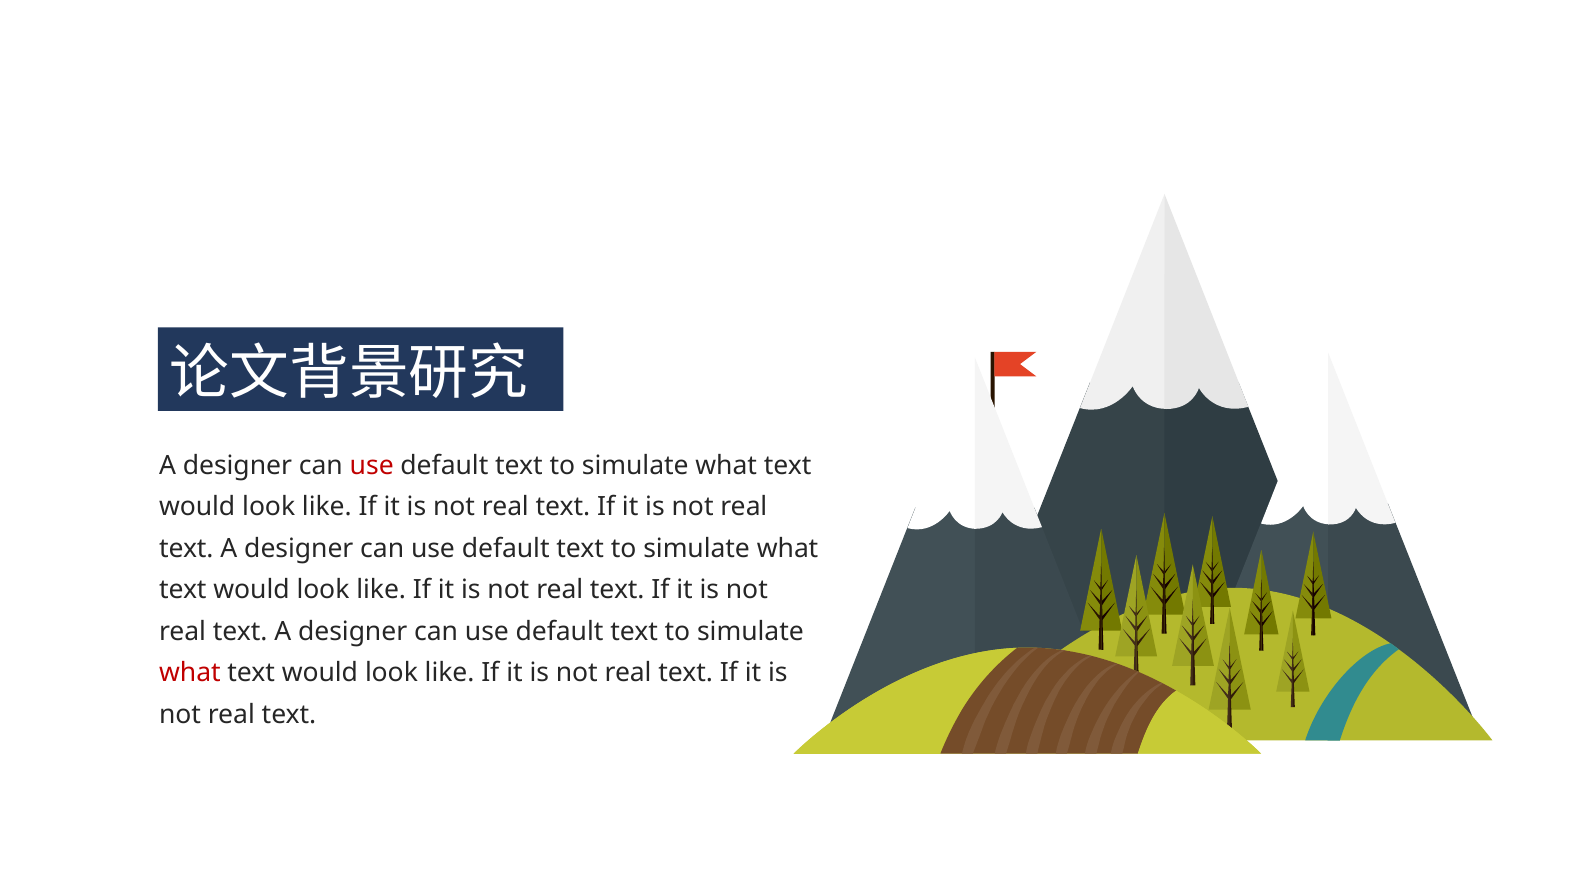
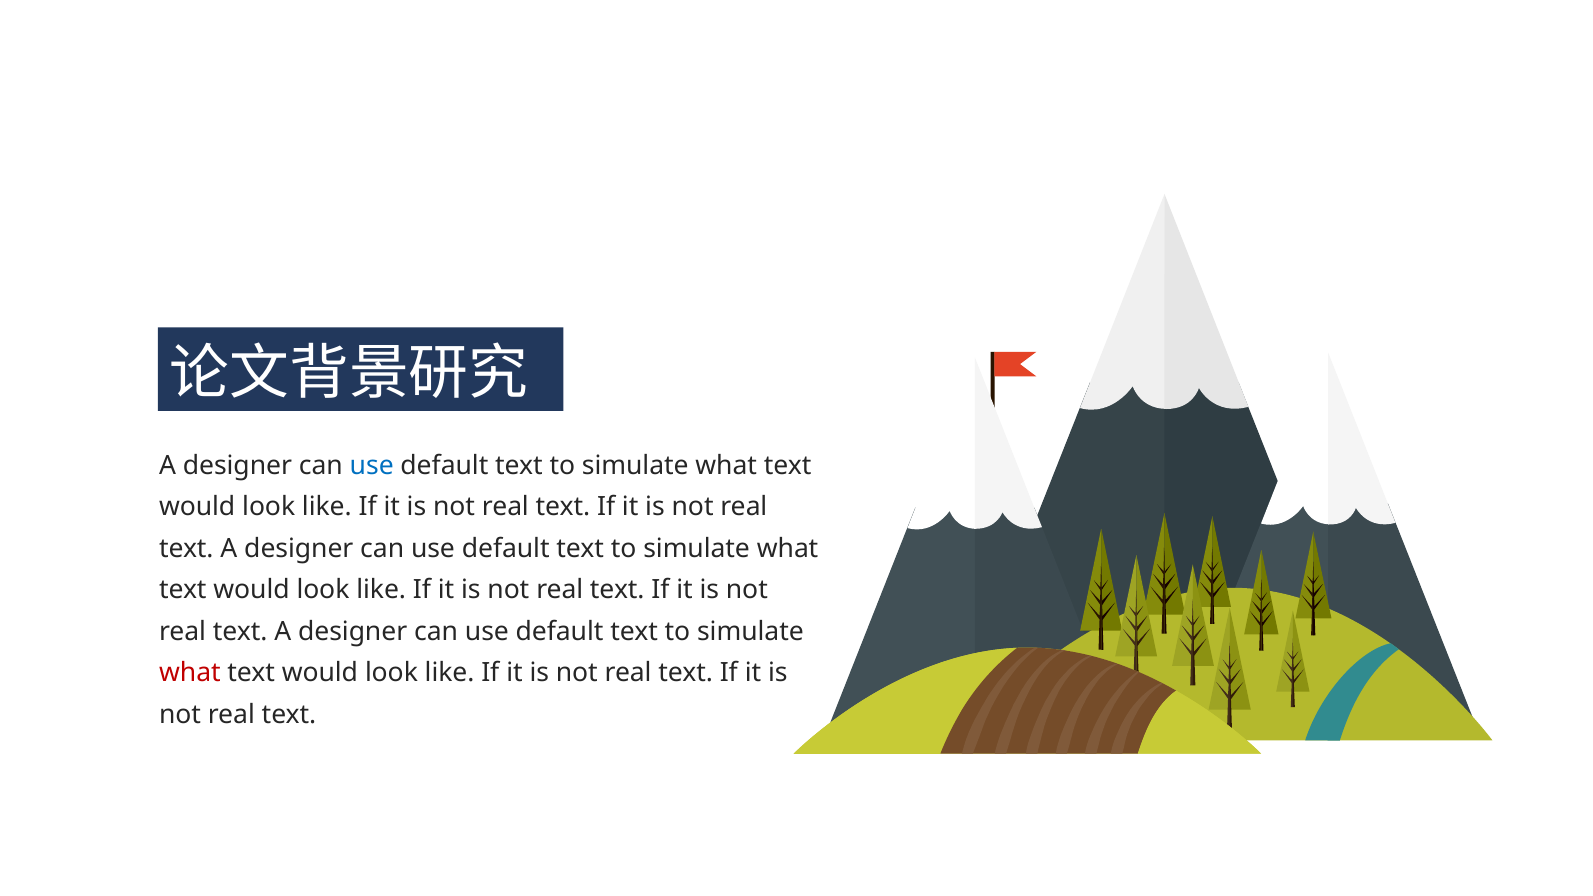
use colour: red -> blue (372, 466)
